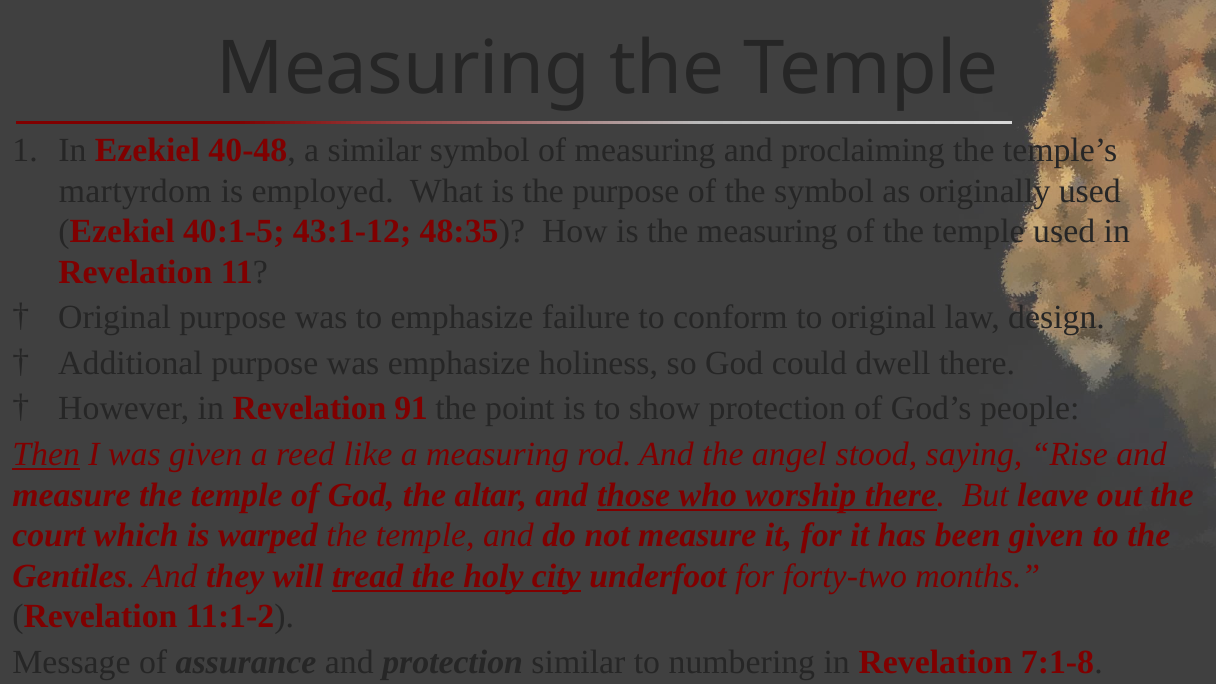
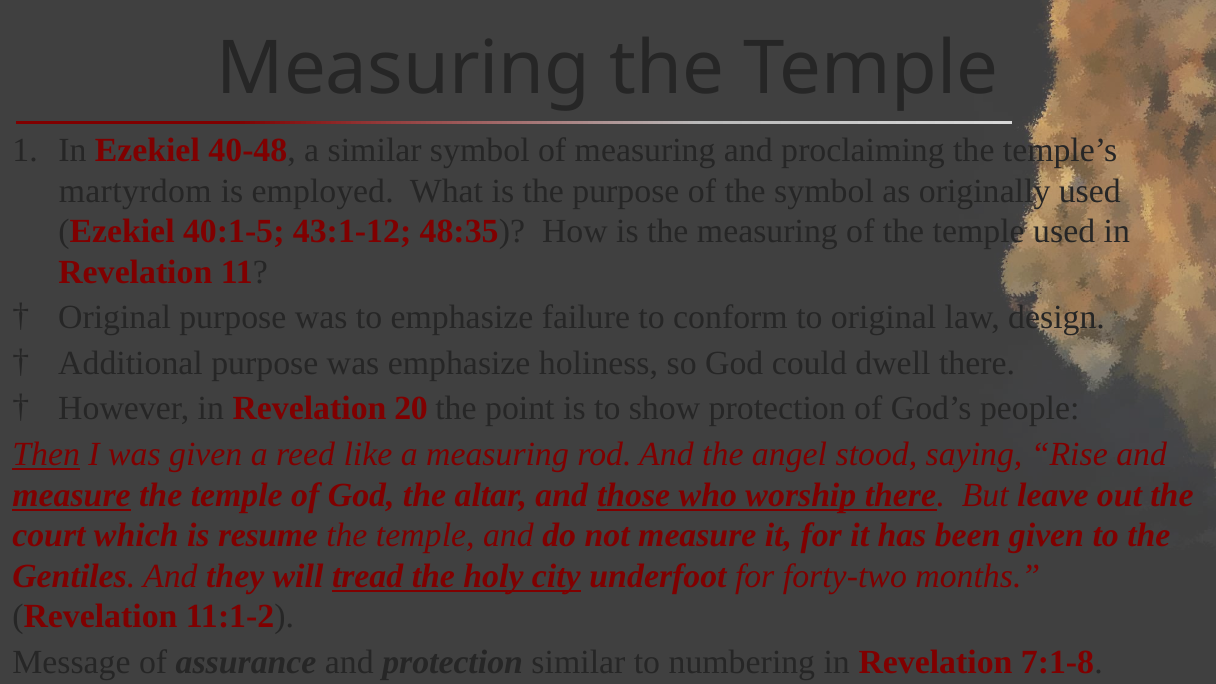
91: 91 -> 20 (411, 409)
measure underline: none -> present (72, 495)
warped: warped -> resume (268, 536)
